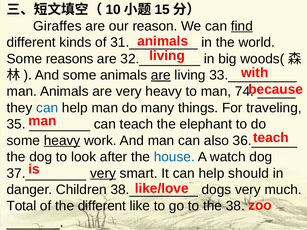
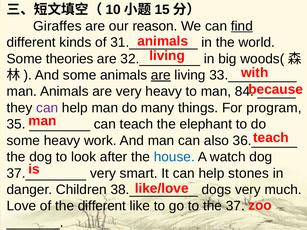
reasons: reasons -> theories (70, 59)
74: 74 -> 84 (244, 92)
can colour: blue -> purple (47, 108)
traveling: traveling -> program (274, 108)
heavy underline: present -> none (62, 141)
very underline: present -> none (103, 173)
should: should -> stones (249, 173)
Total: Total -> Love (21, 206)
38: 38 -> 37 (235, 206)
